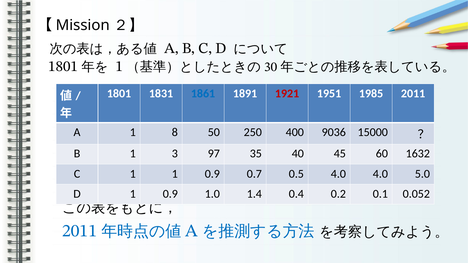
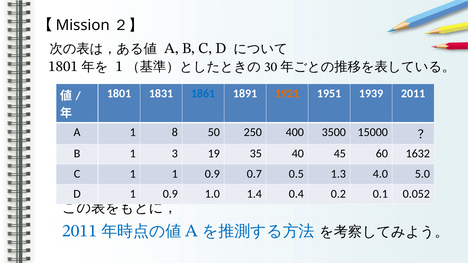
1921 colour: red -> orange (287, 94)
1985: 1985 -> 1939 (371, 94)
9036: 9036 -> 3500 (334, 132)
97: 97 -> 19 (214, 154)
0.5 4.0: 4.0 -> 1.3 (338, 174)
